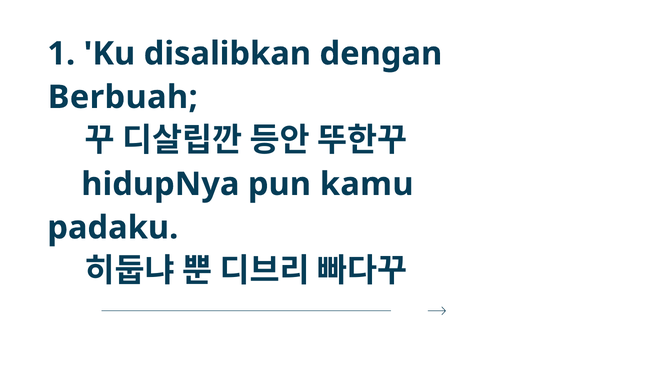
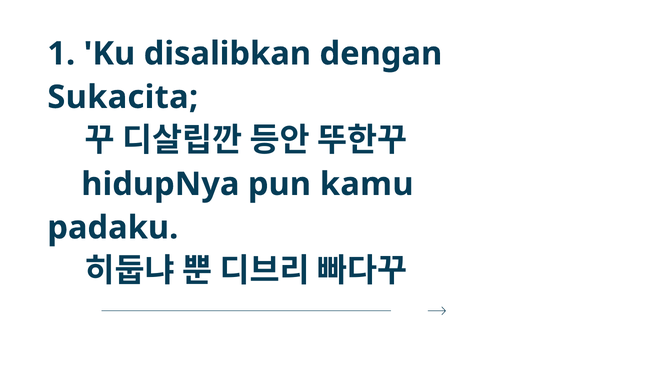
Berbuah: Berbuah -> Sukacita (123, 97)
